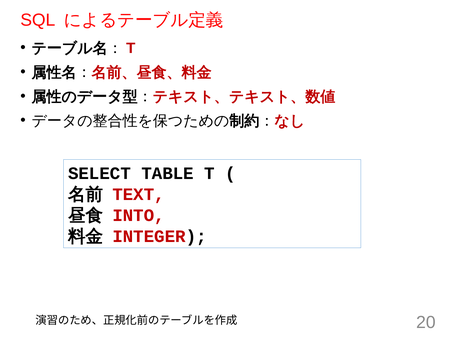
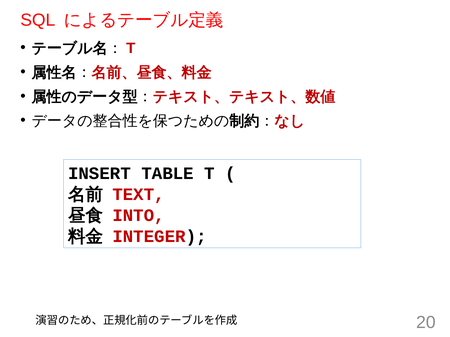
SELECT: SELECT -> INSERT (99, 174)
